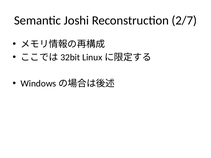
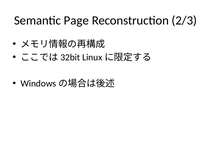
Joshi: Joshi -> Page (76, 20)
2/7: 2/7 -> 2/3 (184, 20)
